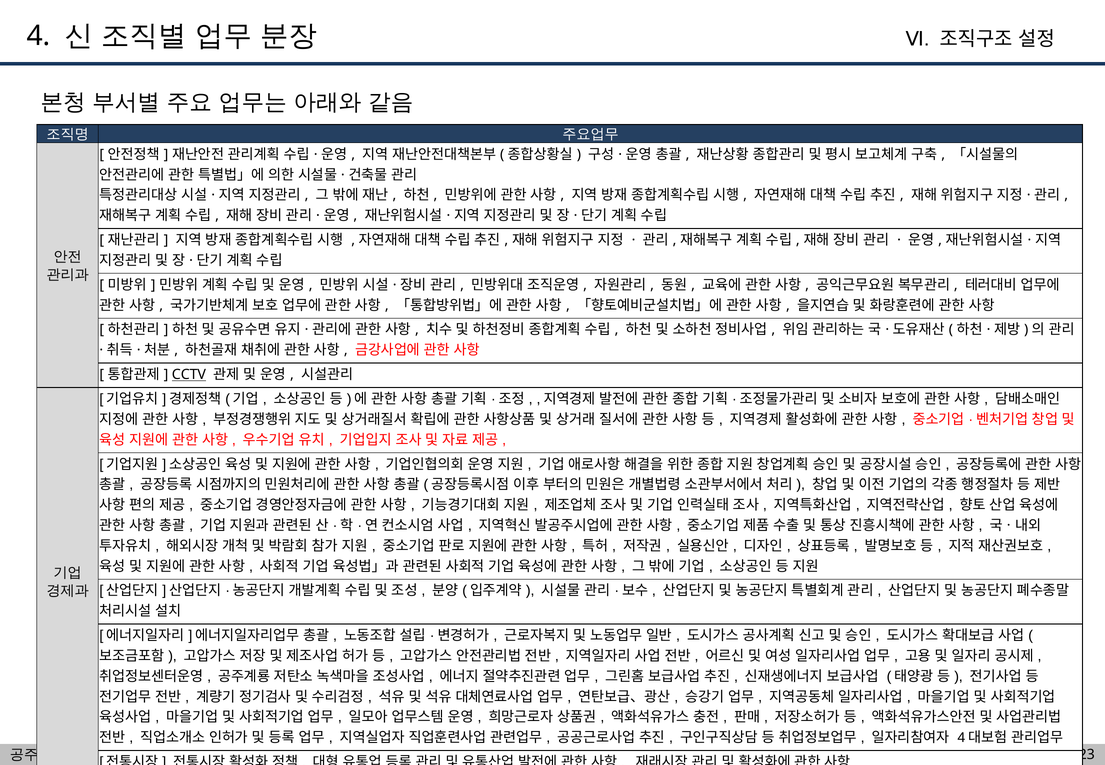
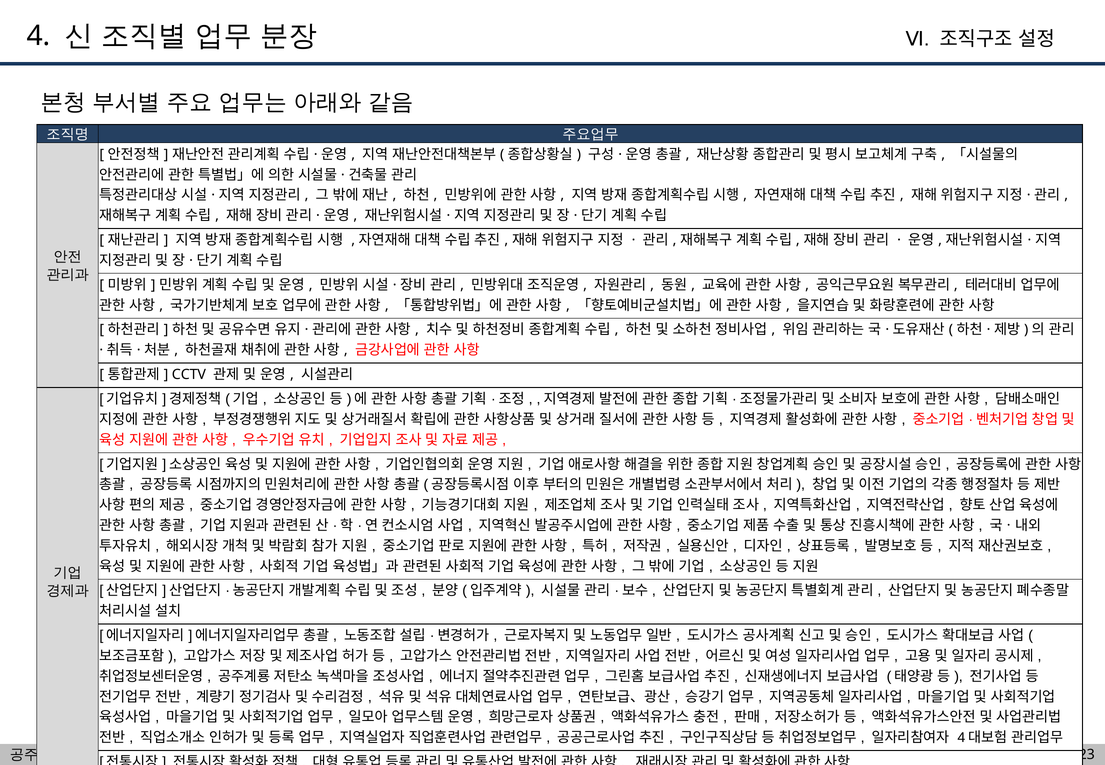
CCTV underline: present -> none (189, 375)
